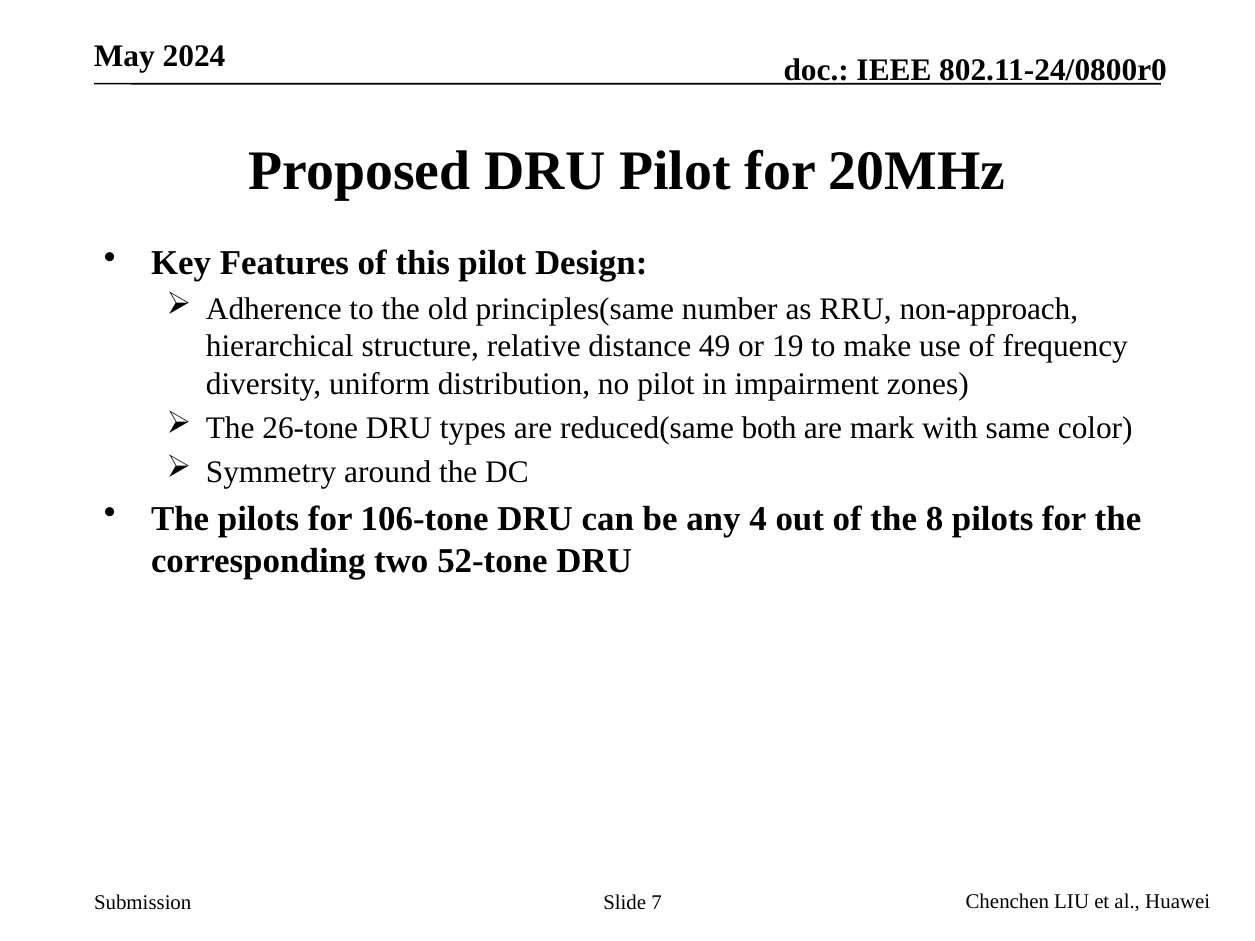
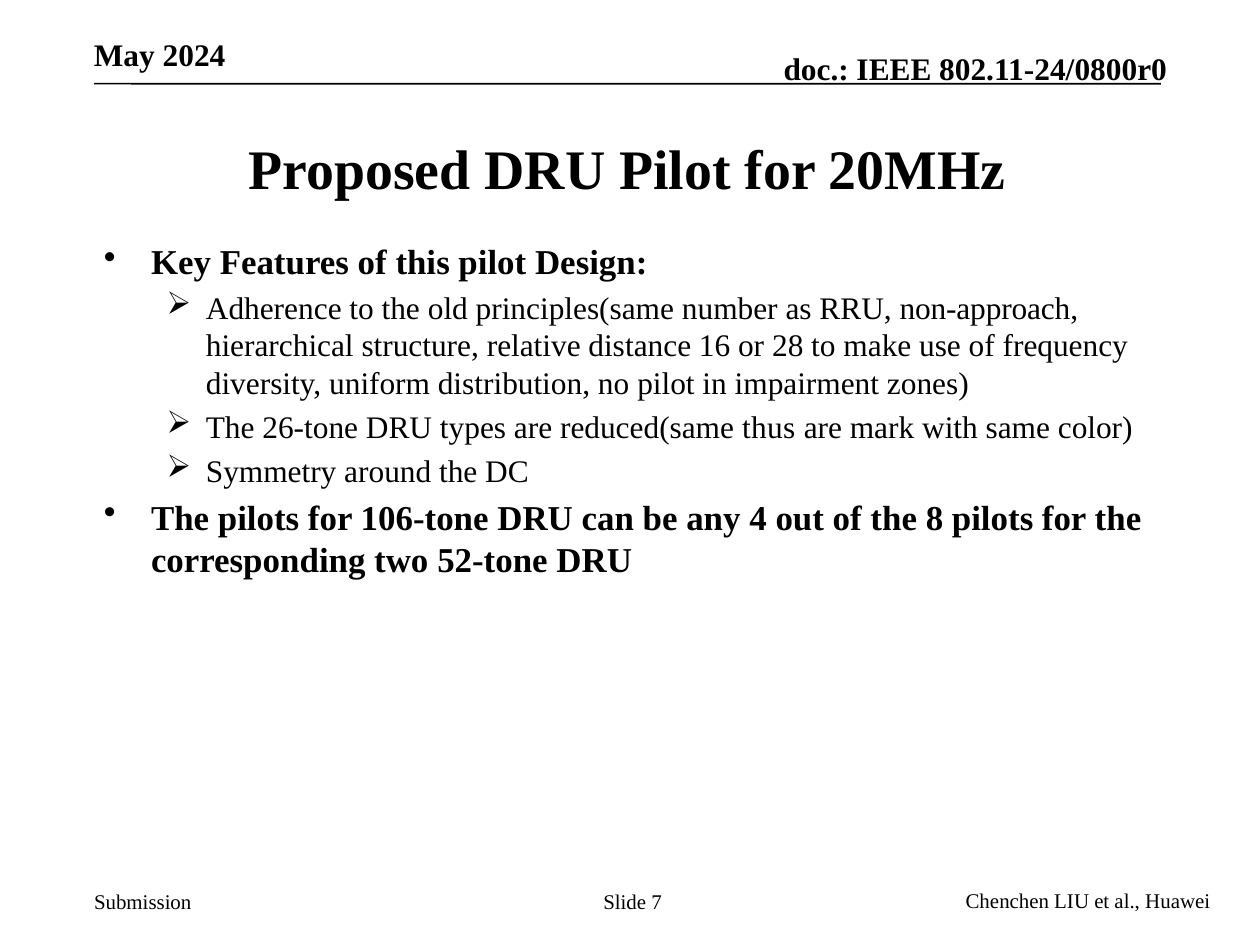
49: 49 -> 16 (715, 347)
19: 19 -> 28 (788, 347)
both: both -> thus (769, 428)
